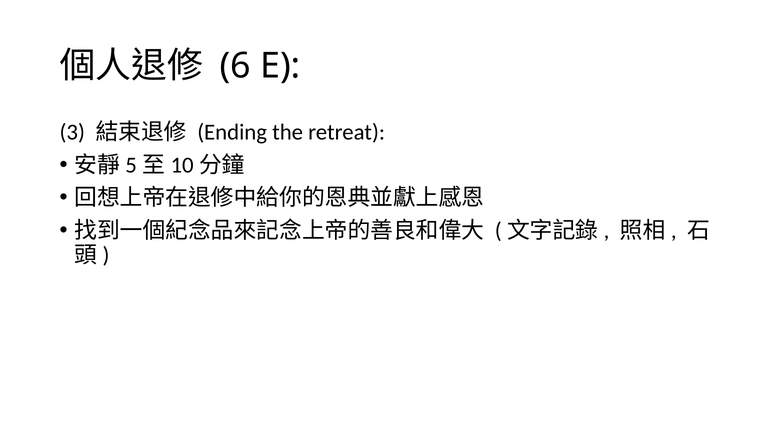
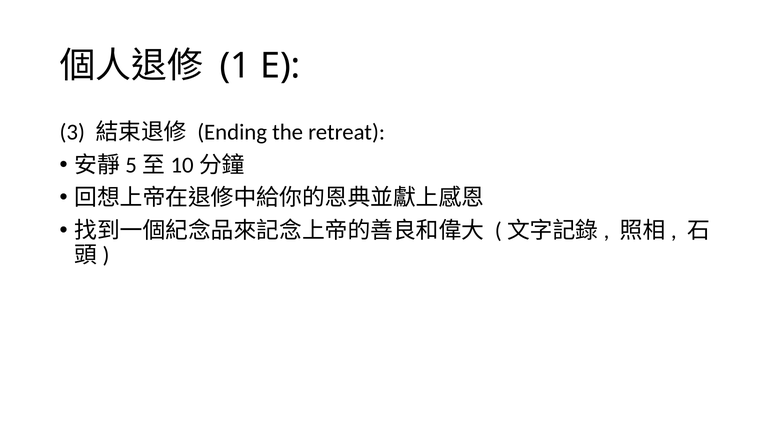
6: 6 -> 1 (235, 66)
